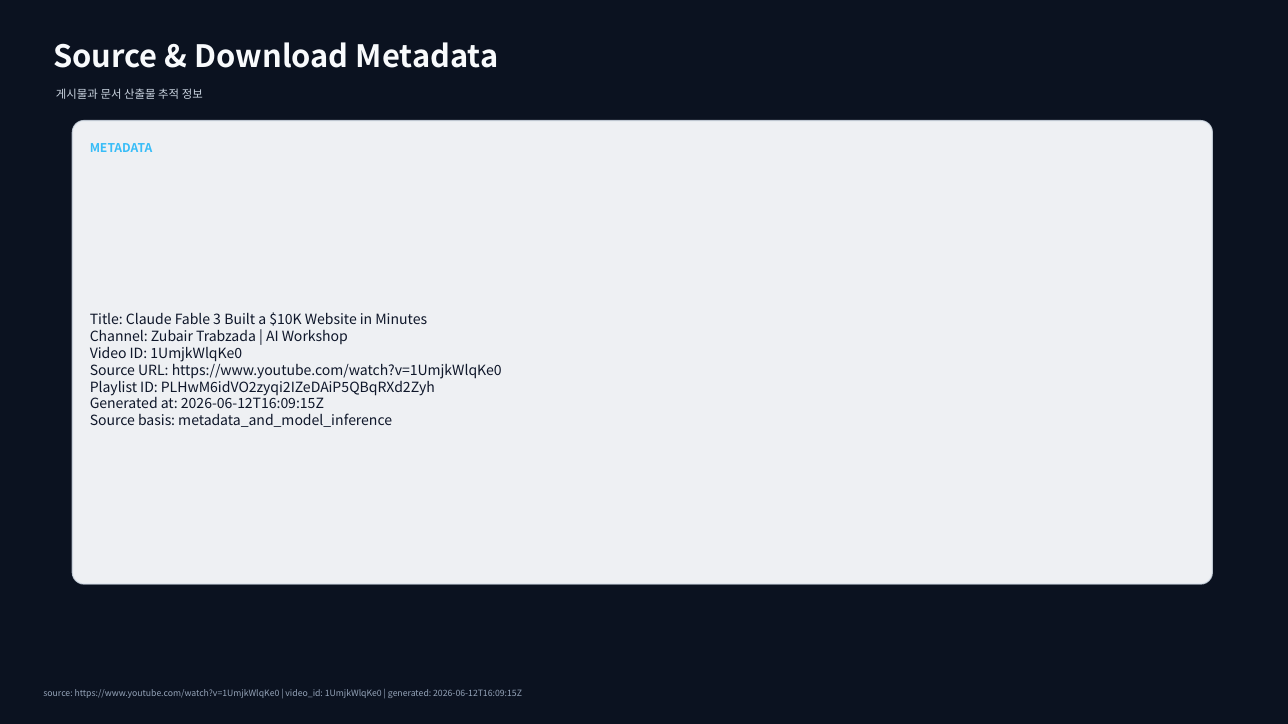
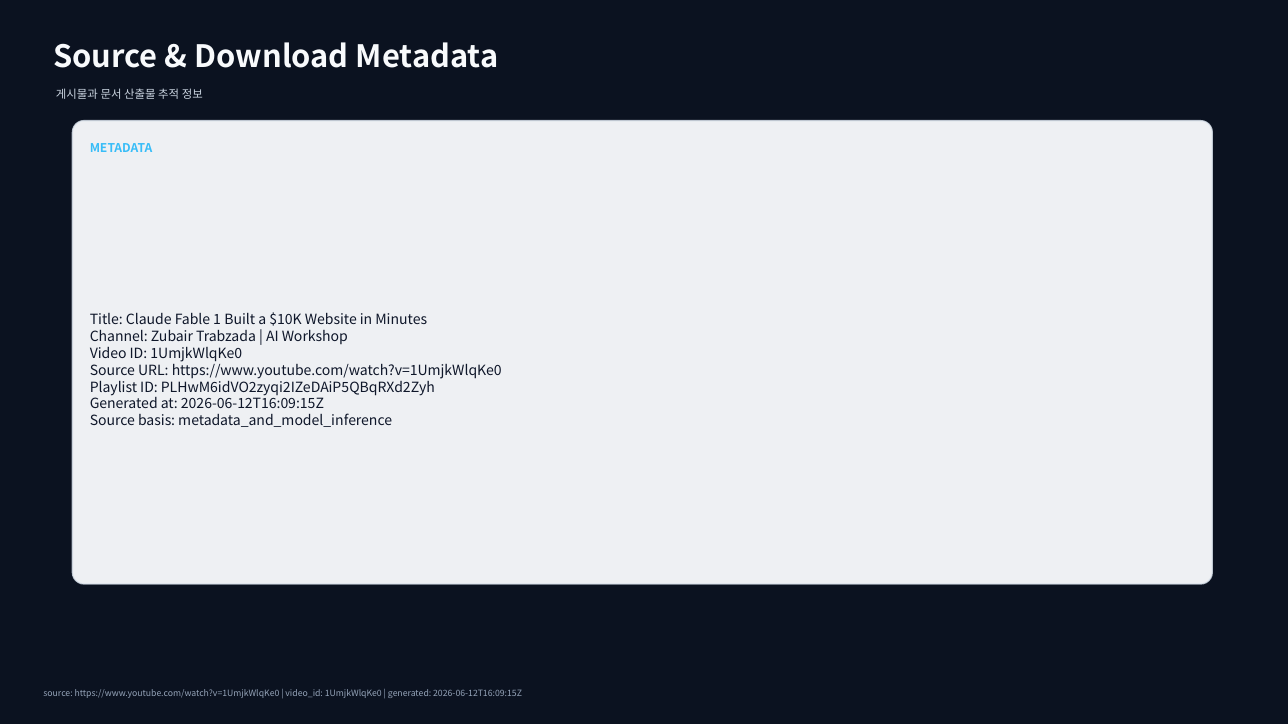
3: 3 -> 1 (217, 320)
